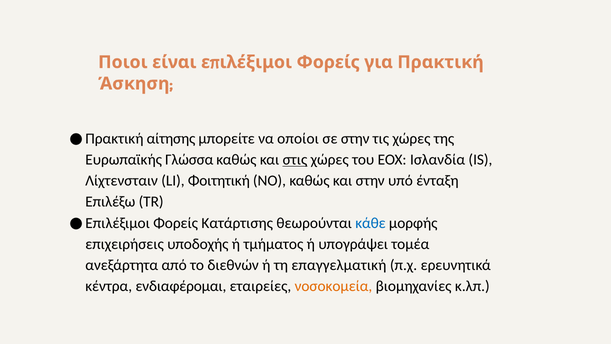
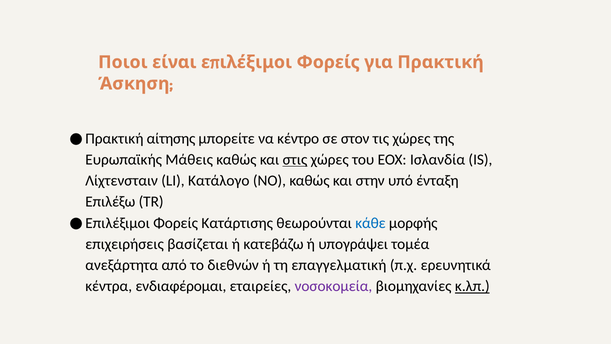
οποίοι: οποίοι -> κέντρο (298, 138)
σε στην: στην -> στον (355, 138)
Γλώσσα: Γλώσσα -> Μάθεις (189, 160)
Φοιτητική: Φοιτητική -> Κατάλογο (219, 181)
υποδοχής: υποδοχής -> βασίζεται (198, 244)
τμήματος: τμήματος -> κατεβάζω (273, 244)
νοσοκομεία colour: orange -> purple (333, 286)
κ.λπ underline: none -> present (472, 286)
